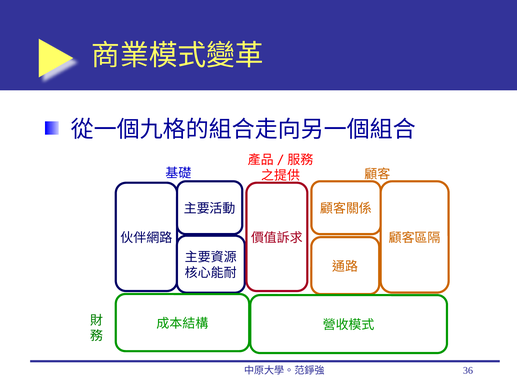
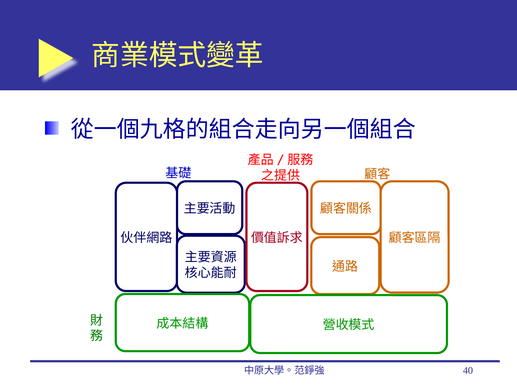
36: 36 -> 40 (468, 371)
